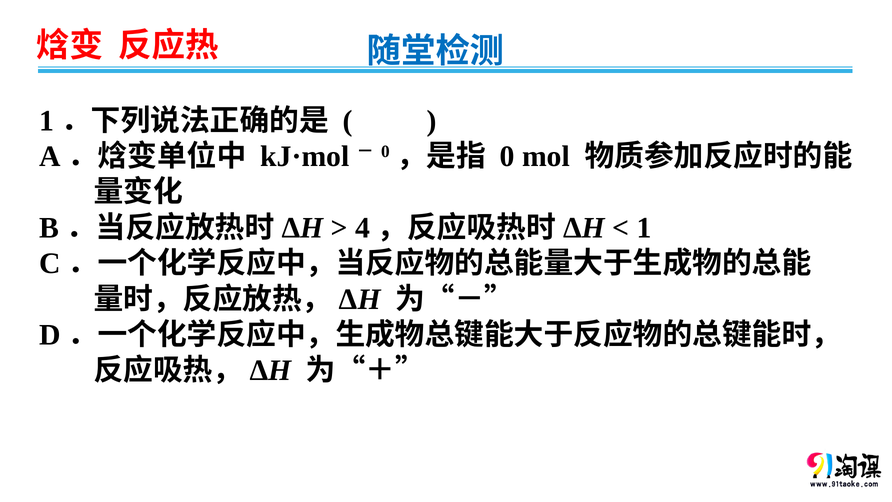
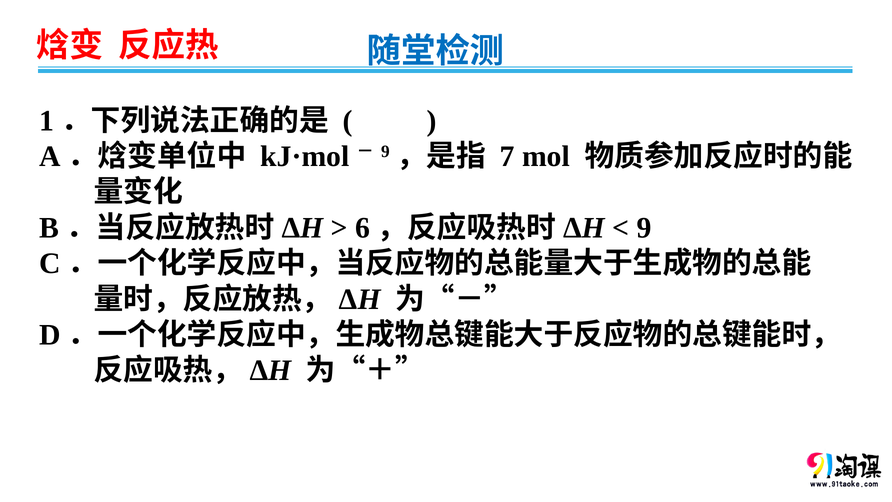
0: 0 -> 9 (385, 152)
0: 0 -> 7 (507, 156)
4: 4 -> 6 (363, 228)
1: 1 -> 9 (644, 228)
